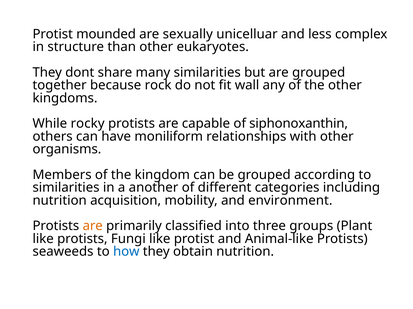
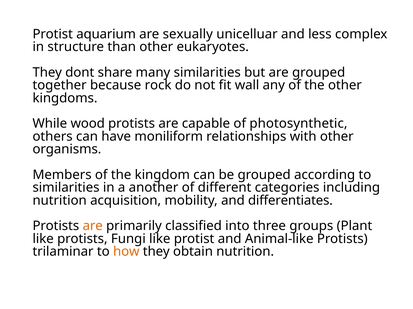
mounded: mounded -> aquarium (106, 34)
rocky: rocky -> wood (88, 124)
siphonoxanthin: siphonoxanthin -> photosynthetic (298, 124)
environment: environment -> differentiates (290, 201)
seaweeds: seaweeds -> trilaminar (63, 252)
how colour: blue -> orange (126, 252)
